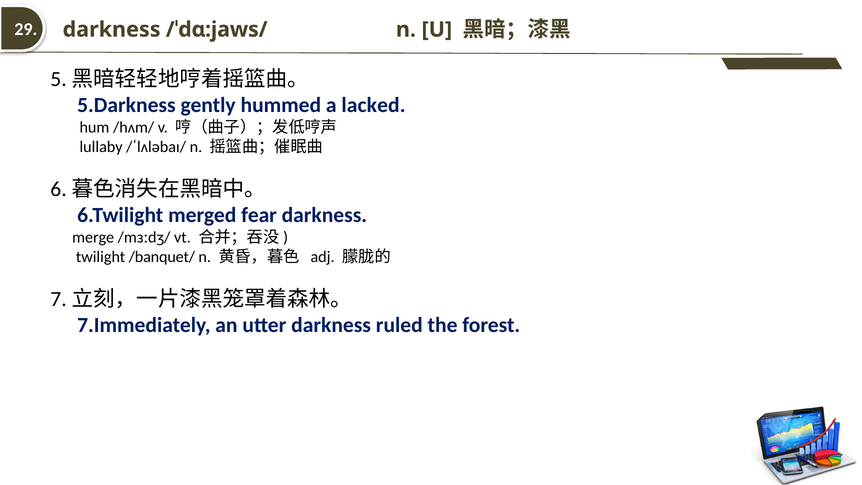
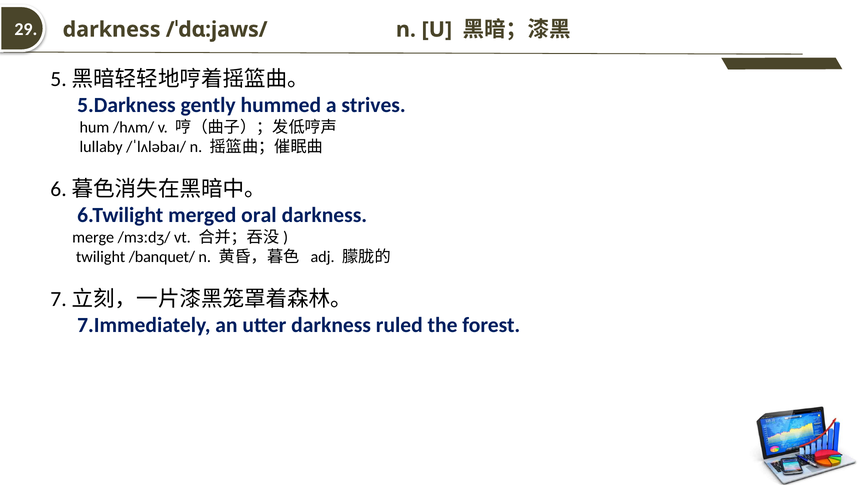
lacked: lacked -> strives (374, 105)
fear: fear -> oral (259, 215)
